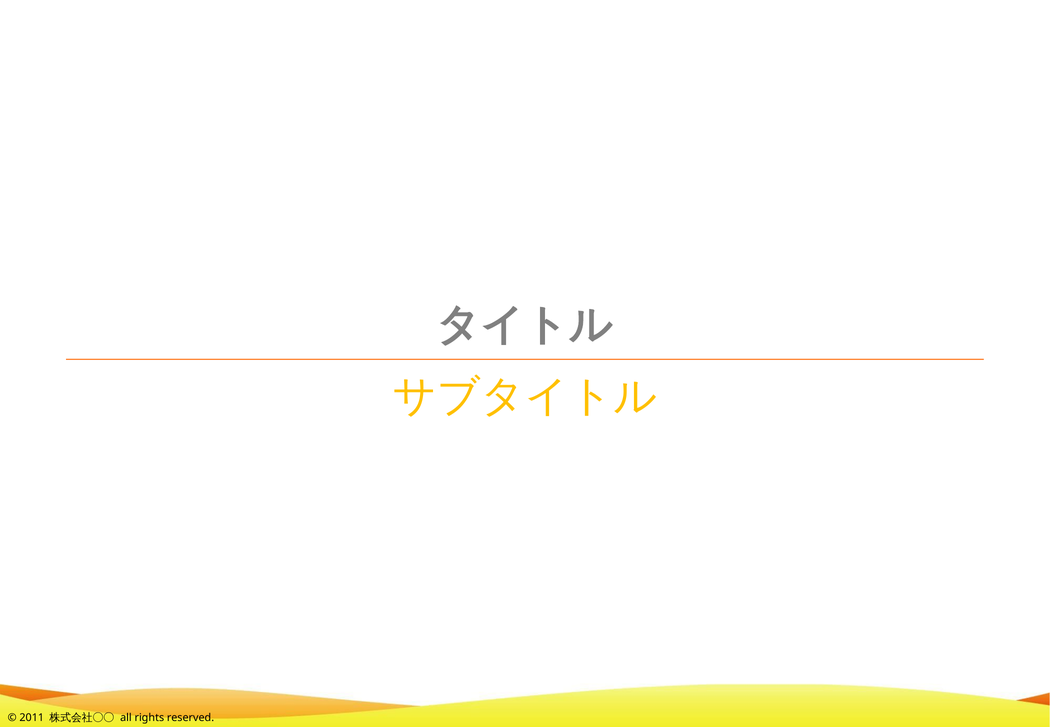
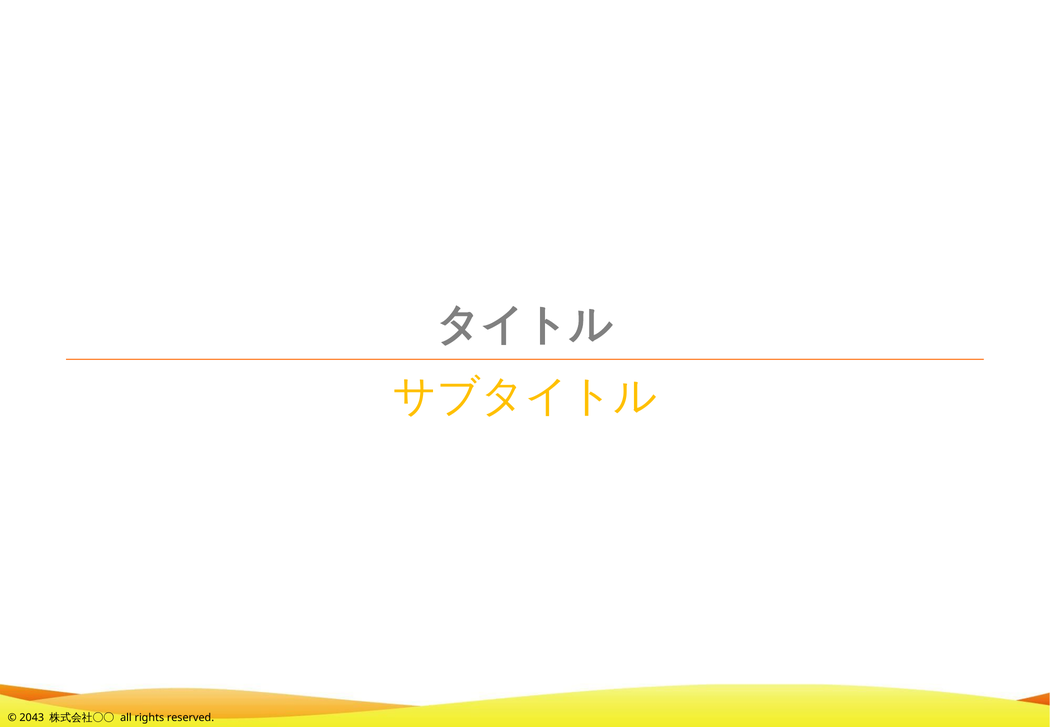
2011: 2011 -> 2043 (32, 718)
